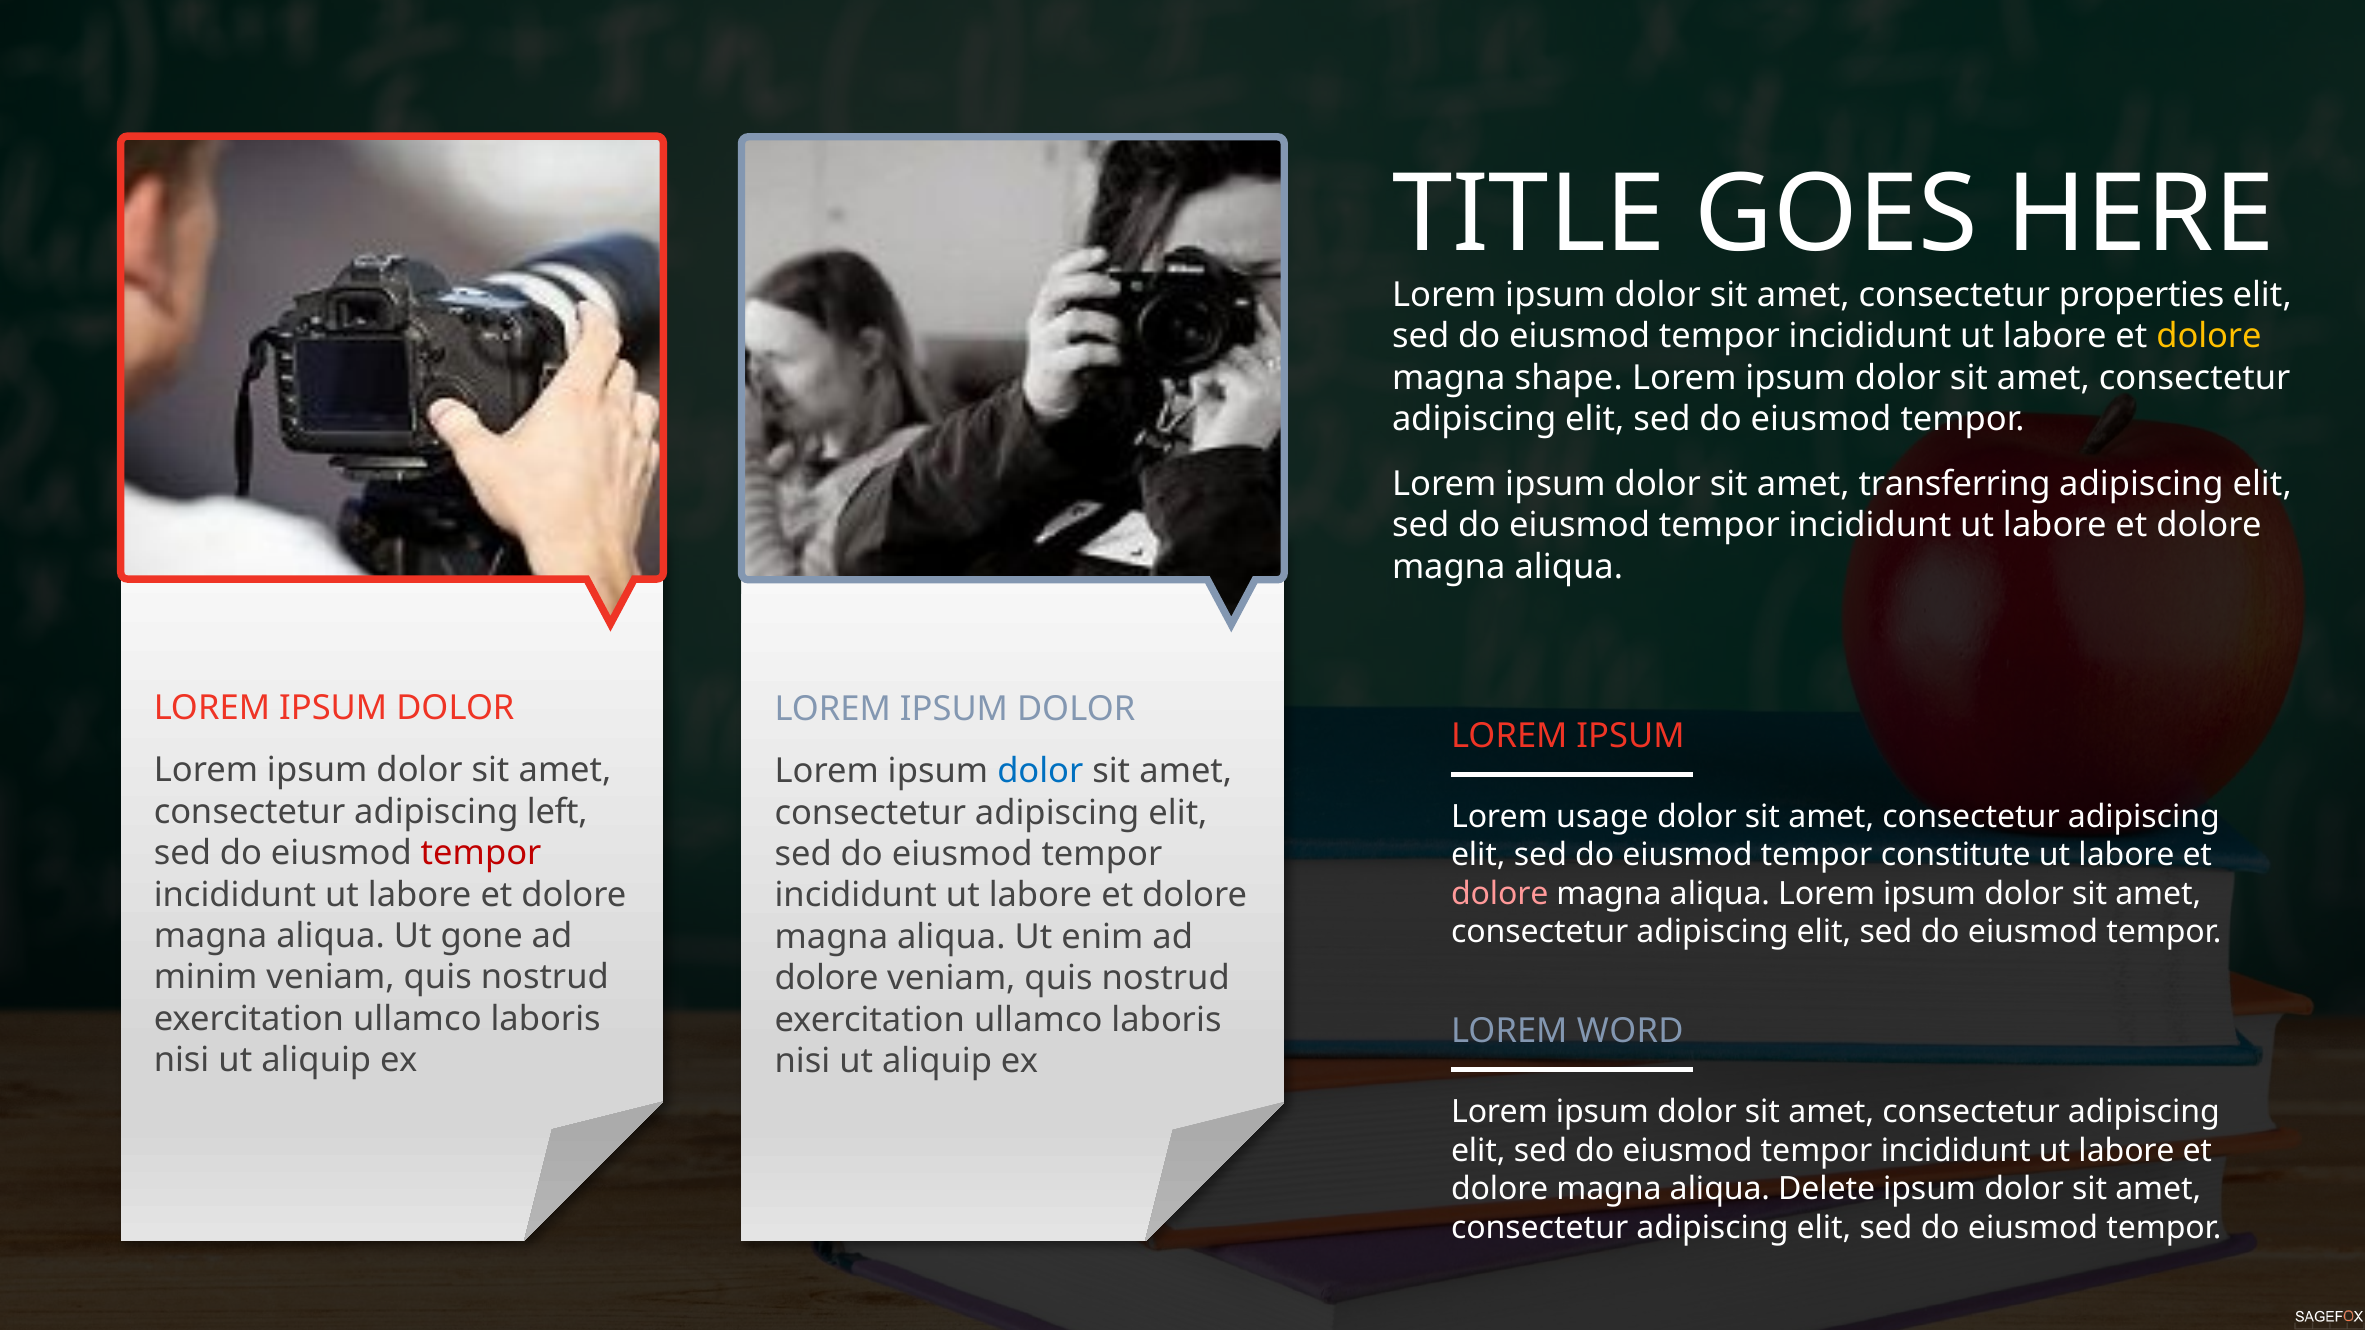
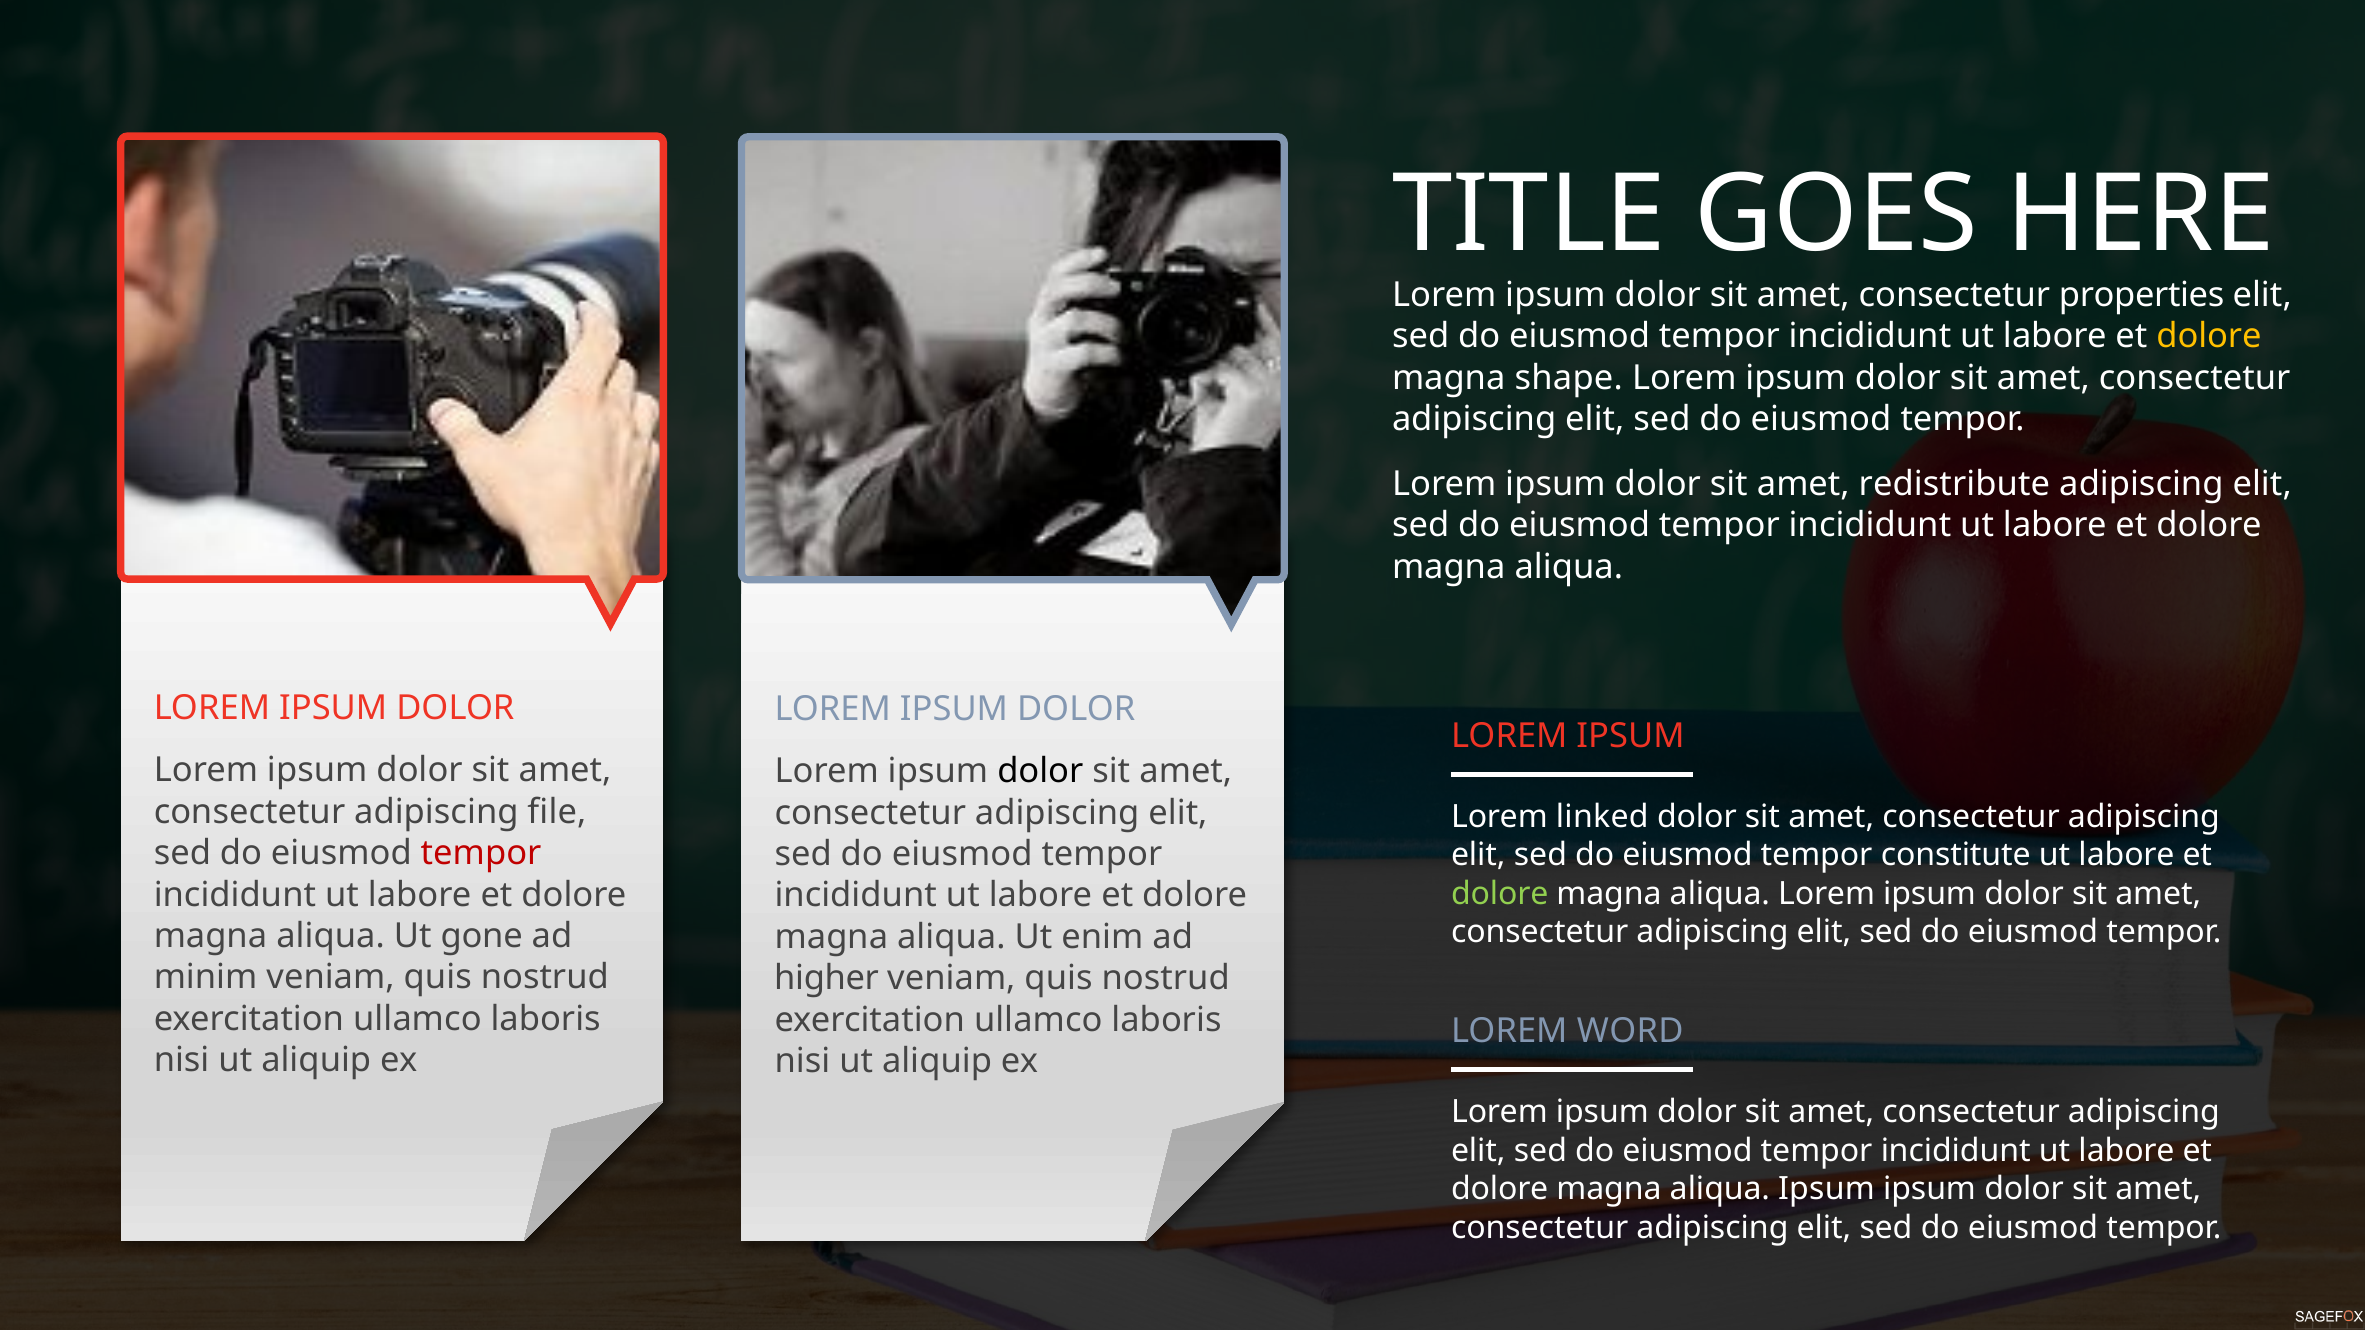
transferring: transferring -> redistribute (1954, 484)
dolor colour: blue -> black (1040, 771)
left: left -> file (557, 812)
usage: usage -> linked (1602, 817)
dolore colour: pink -> light green (1500, 894)
dolore: dolore -> higher (827, 978)
aliqua Delete: Delete -> Ipsum (1826, 1190)
